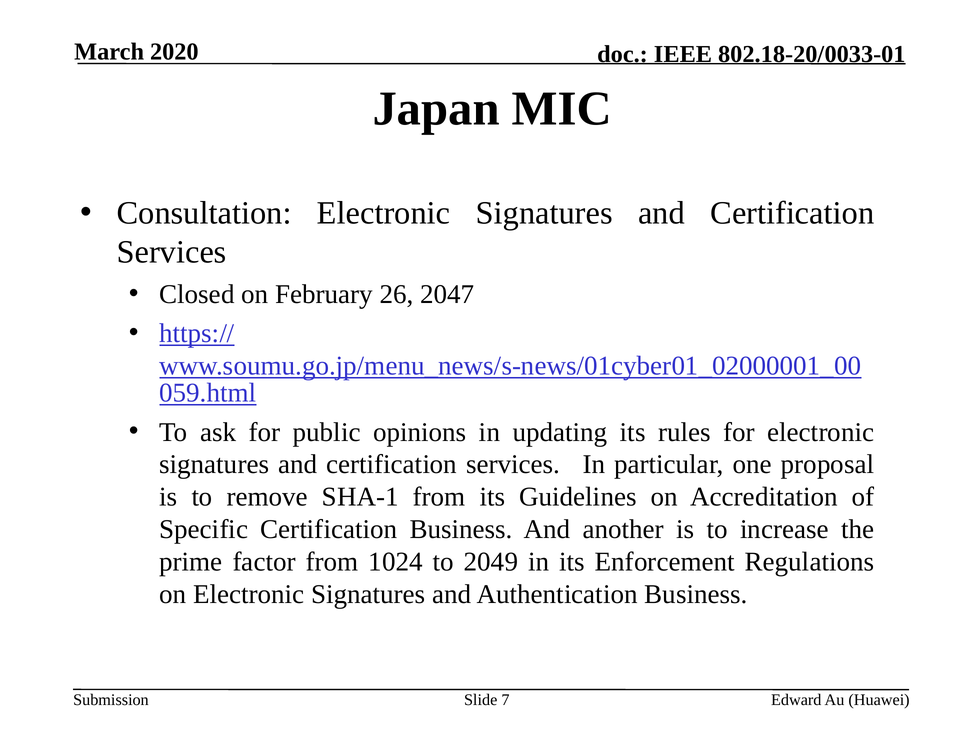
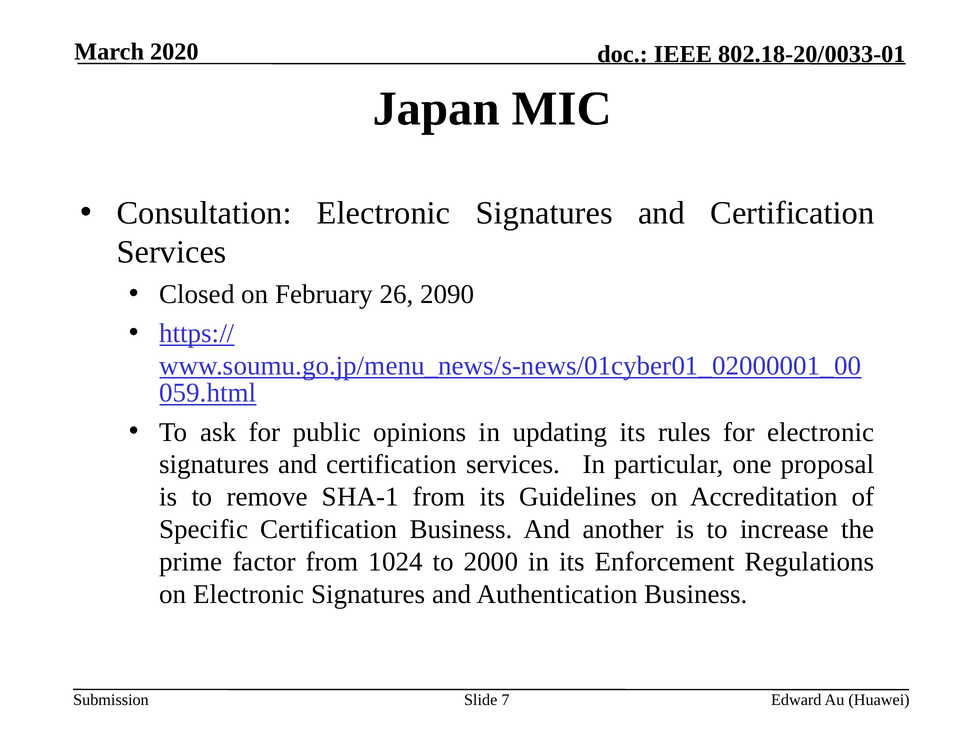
2047: 2047 -> 2090 (447, 294)
2049: 2049 -> 2000 (491, 562)
